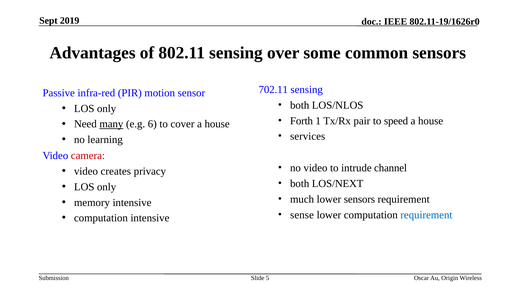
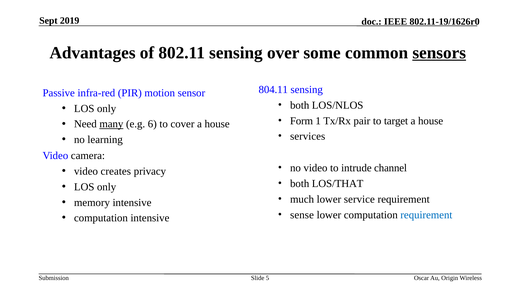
sensors underline: none -> present (439, 53)
702.11: 702.11 -> 804.11 (273, 90)
Forth: Forth -> Form (301, 121)
speed: speed -> target (396, 121)
camera colour: red -> black (88, 156)
LOS/NEXT: LOS/NEXT -> LOS/THAT (338, 184)
lower sensors: sensors -> service (359, 199)
